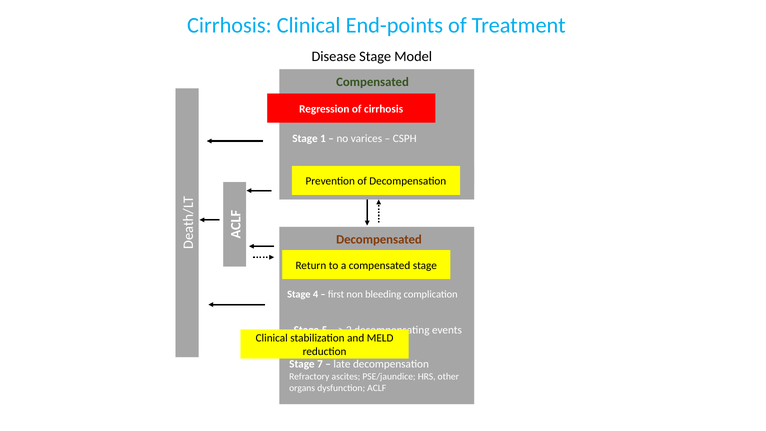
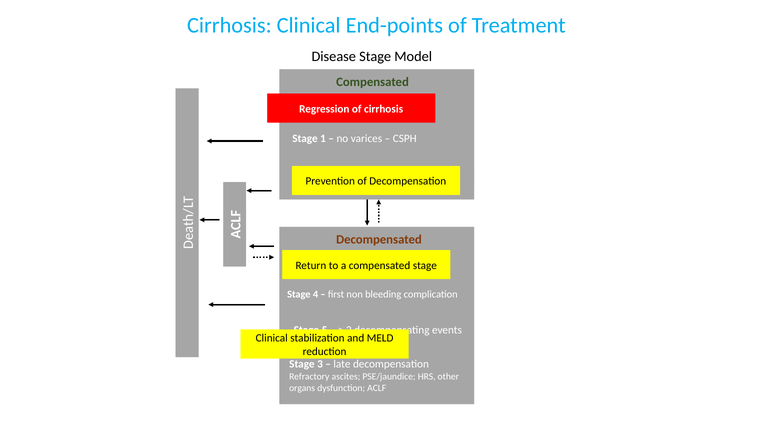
7: 7 -> 3 (320, 364)
